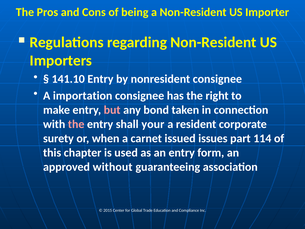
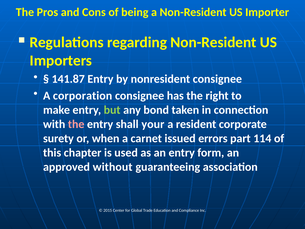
141.10: 141.10 -> 141.87 (68, 79)
importation: importation -> corporation (83, 96)
but colour: pink -> light green (112, 110)
issues: issues -> errors (213, 138)
